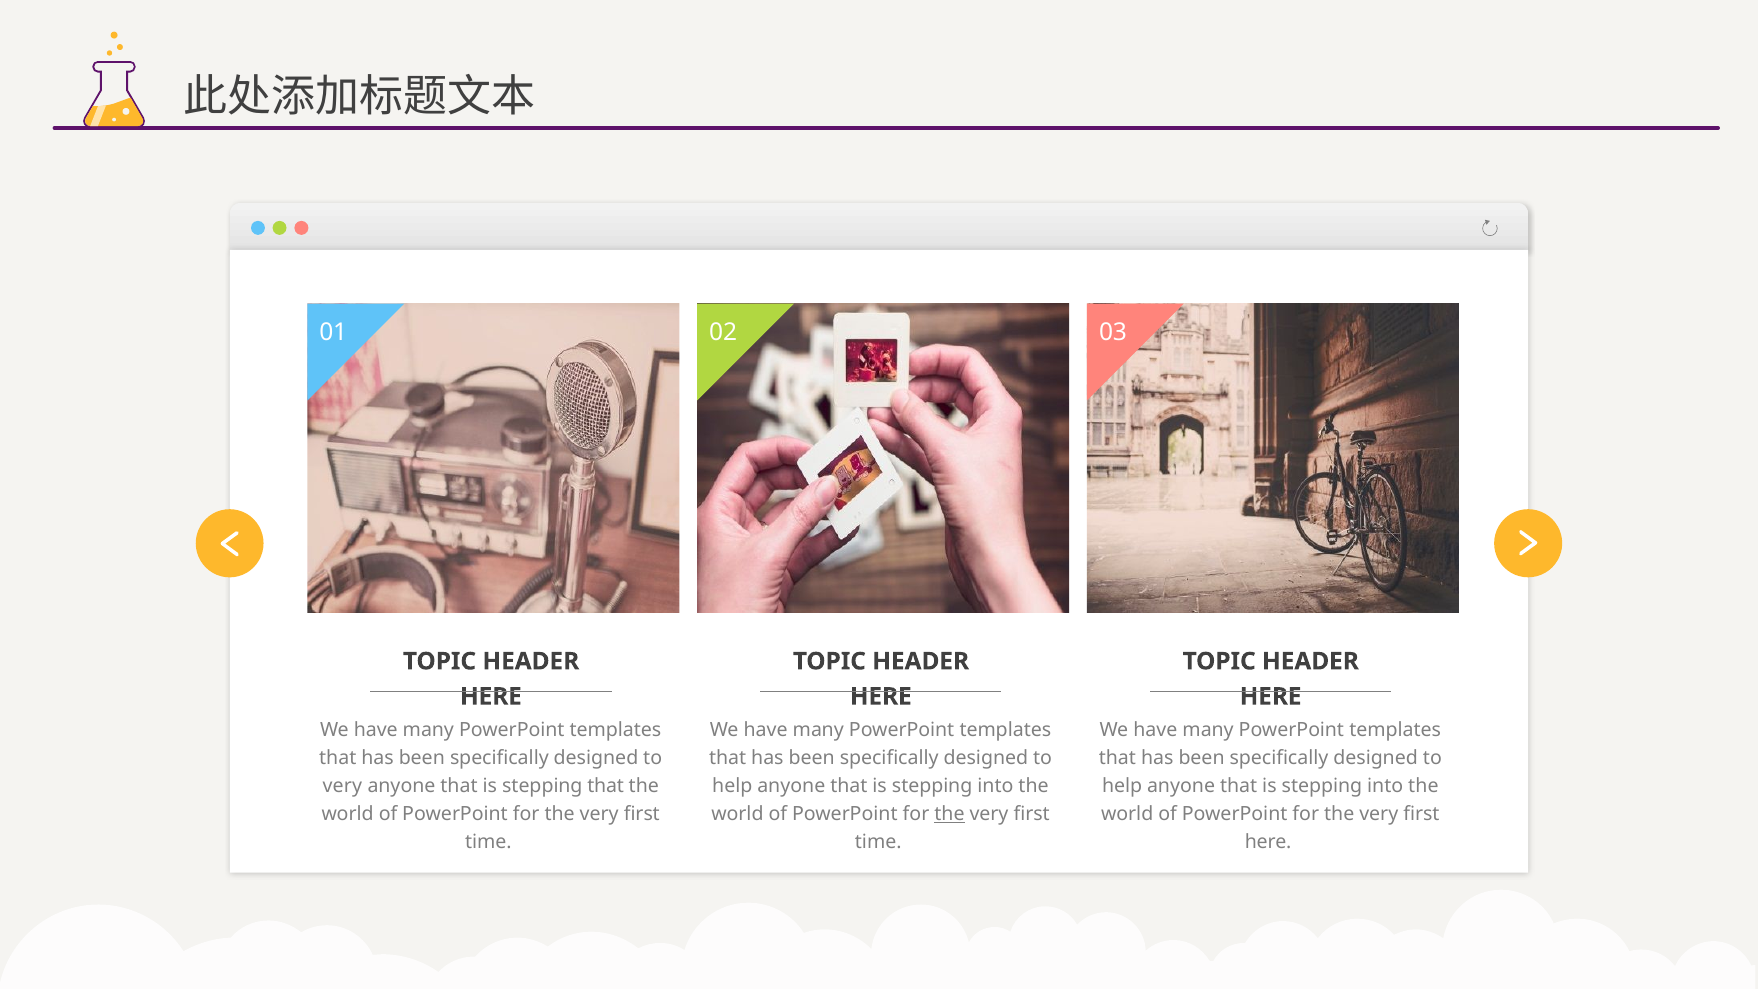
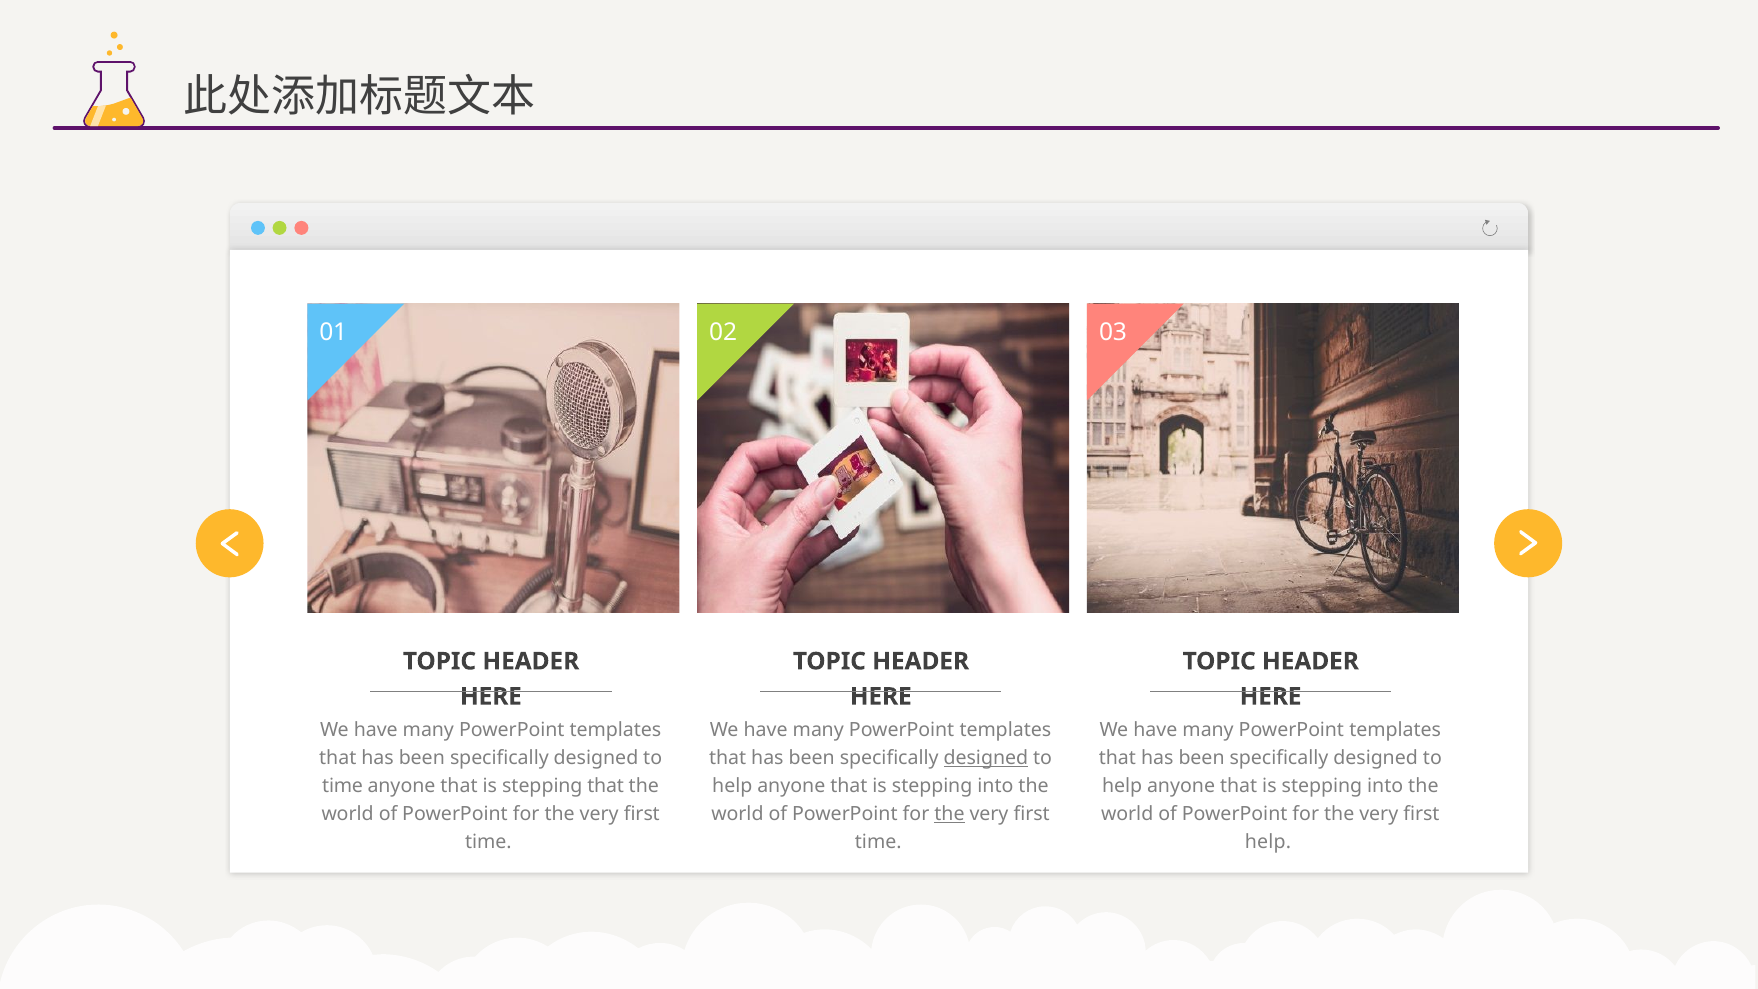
designed underline: none -> present (986, 758)
very: very -> time (343, 786)
here: here -> help (1268, 842)
